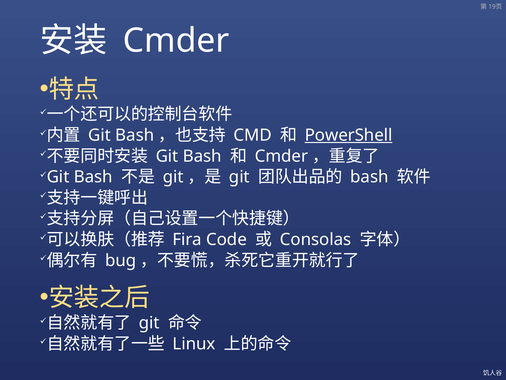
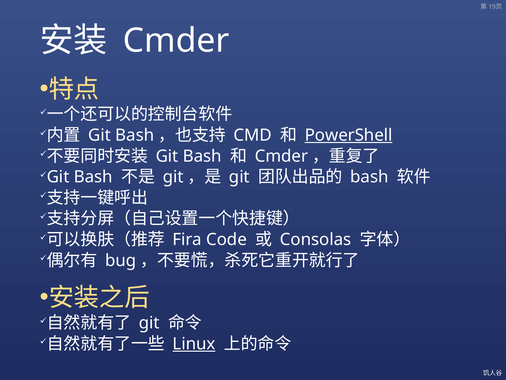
Linux underline: none -> present (194, 343)
